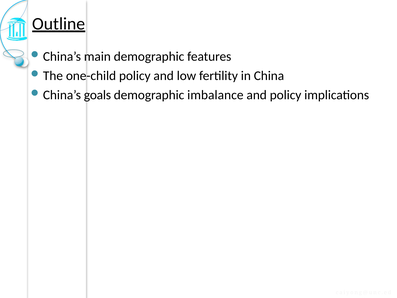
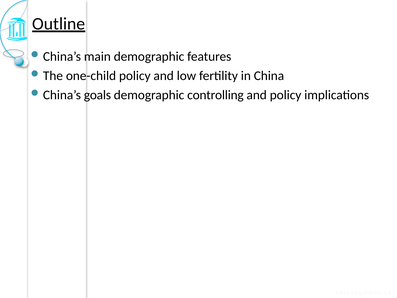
imbalance: imbalance -> controlling (215, 95)
